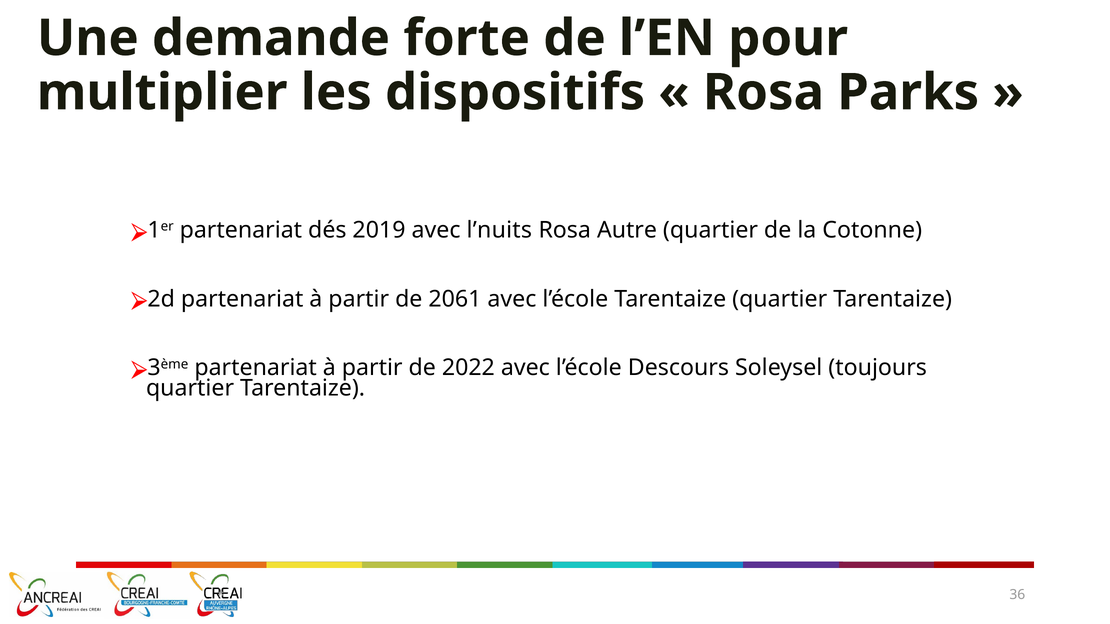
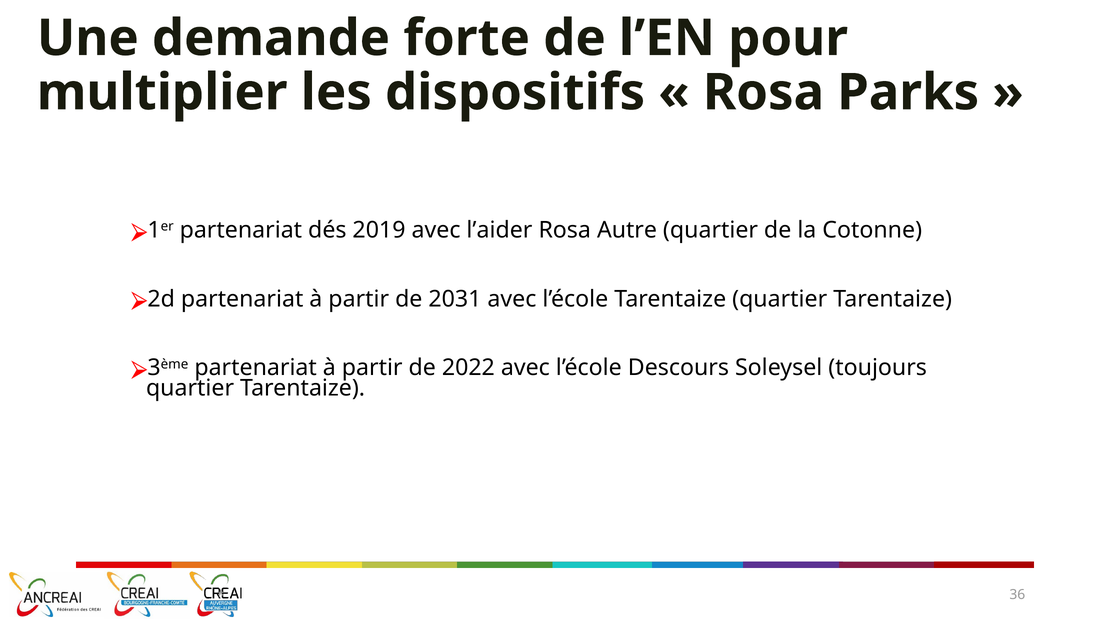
l’nuits: l’nuits -> l’aider (499, 230)
2061: 2061 -> 2031 (455, 299)
